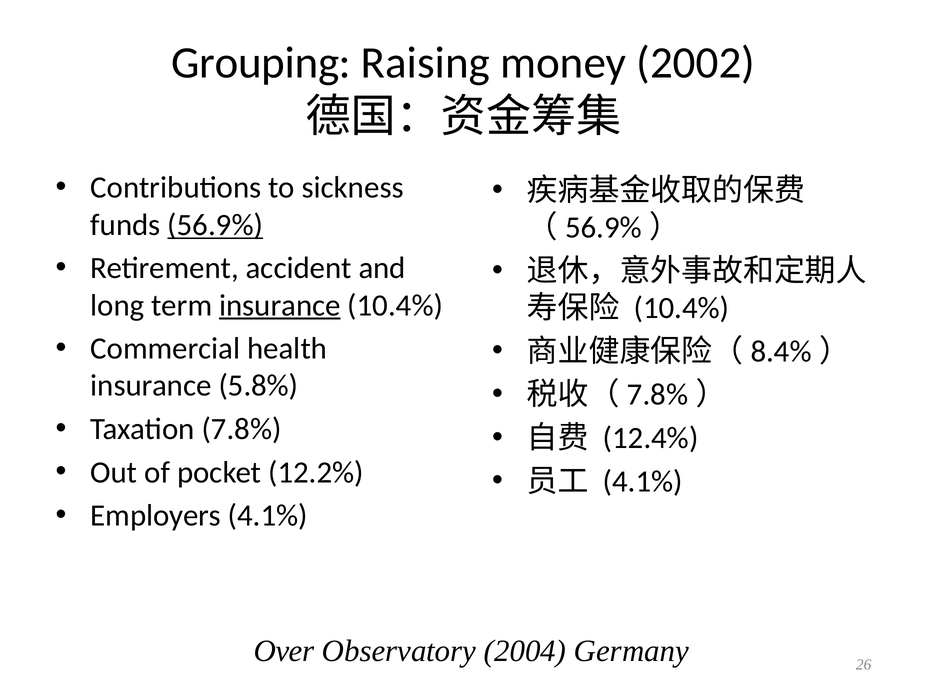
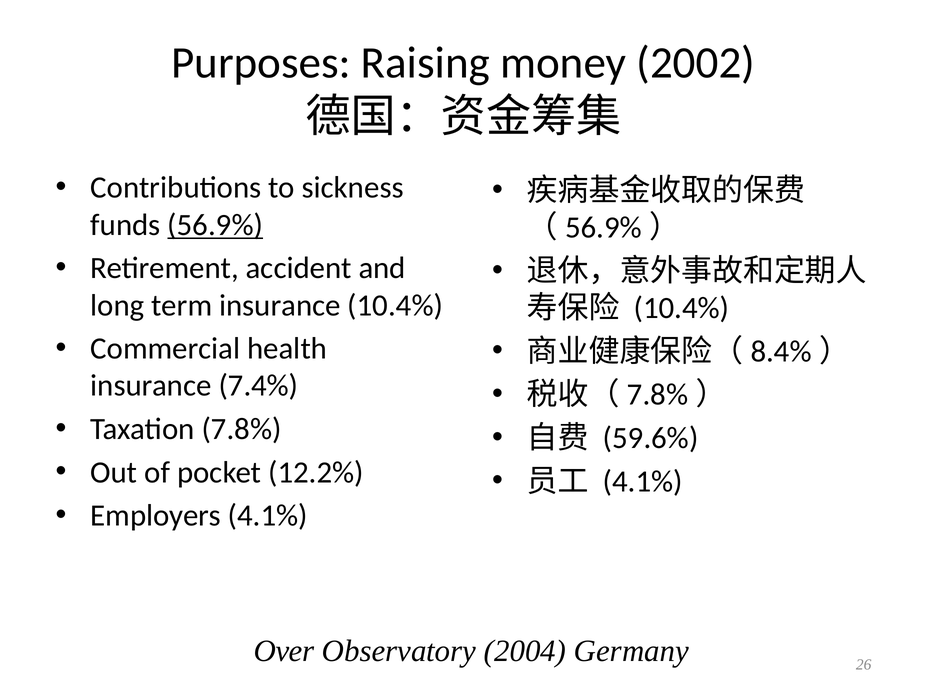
Grouping: Grouping -> Purposes (261, 63)
insurance underline: present -> none (280, 305)
5.8%: 5.8% -> 7.4% (258, 385)
12.4%: 12.4% -> 59.6% (651, 438)
